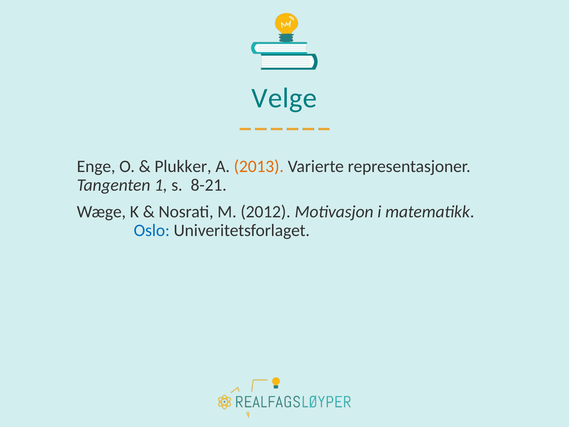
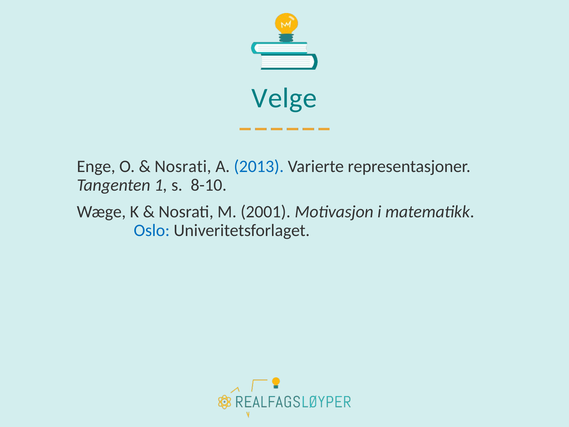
Plukker: Plukker -> Nosrati (183, 166)
2013 colour: orange -> blue (259, 166)
8-21: 8-21 -> 8-10 (209, 185)
2012: 2012 -> 2001 (266, 212)
